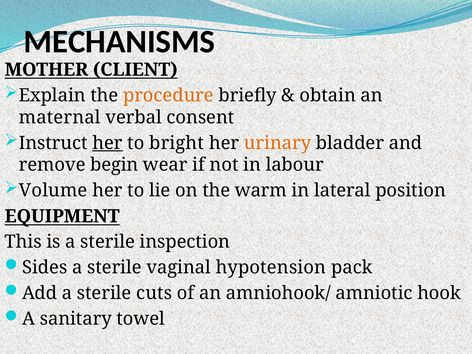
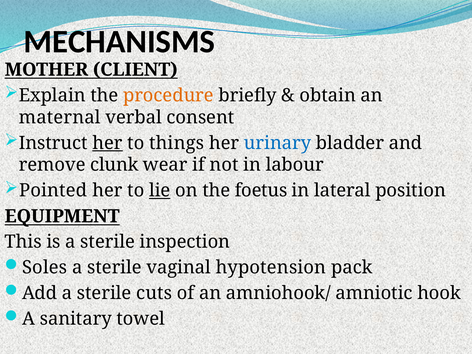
bright: bright -> things (177, 143)
urinary colour: orange -> blue (278, 143)
begin: begin -> clunk (114, 165)
Volume: Volume -> Pointed (53, 191)
lie underline: none -> present (160, 191)
warm: warm -> foetus (261, 191)
Sides: Sides -> Soles (45, 268)
